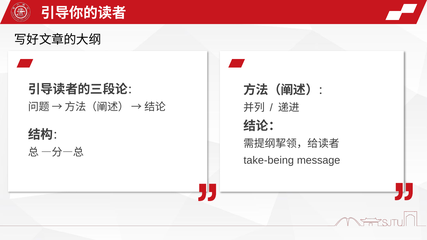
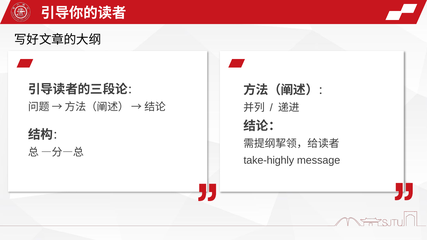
take-being: take-being -> take-highly (269, 160)
